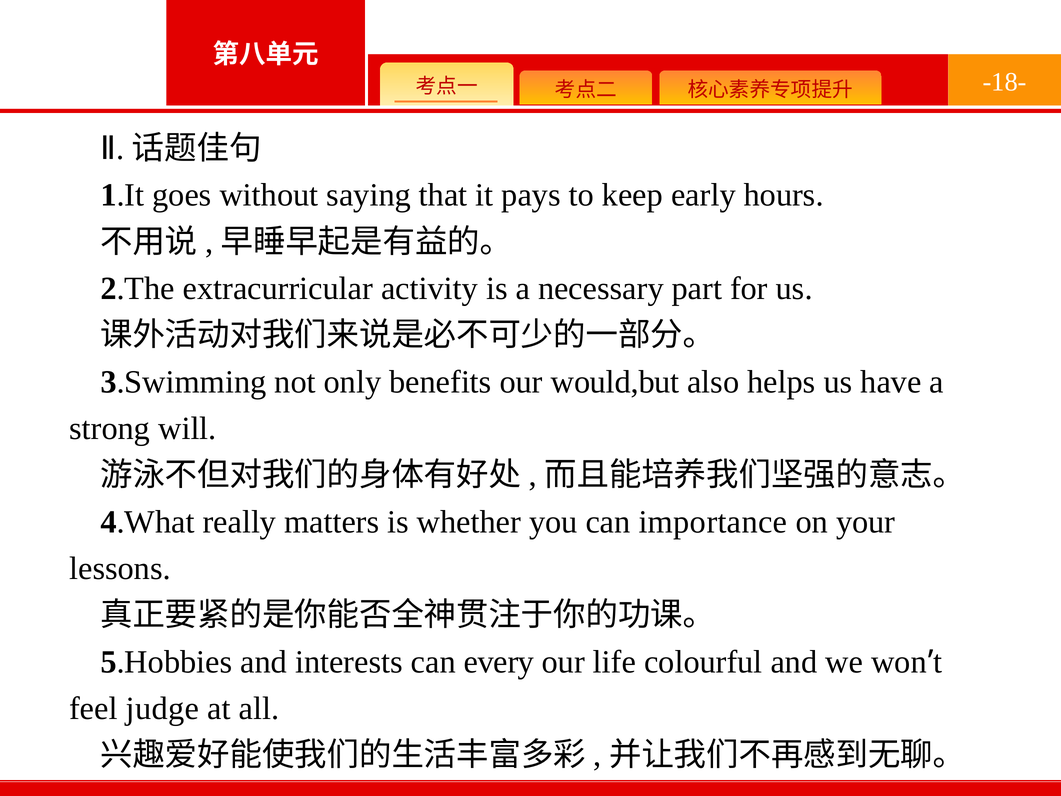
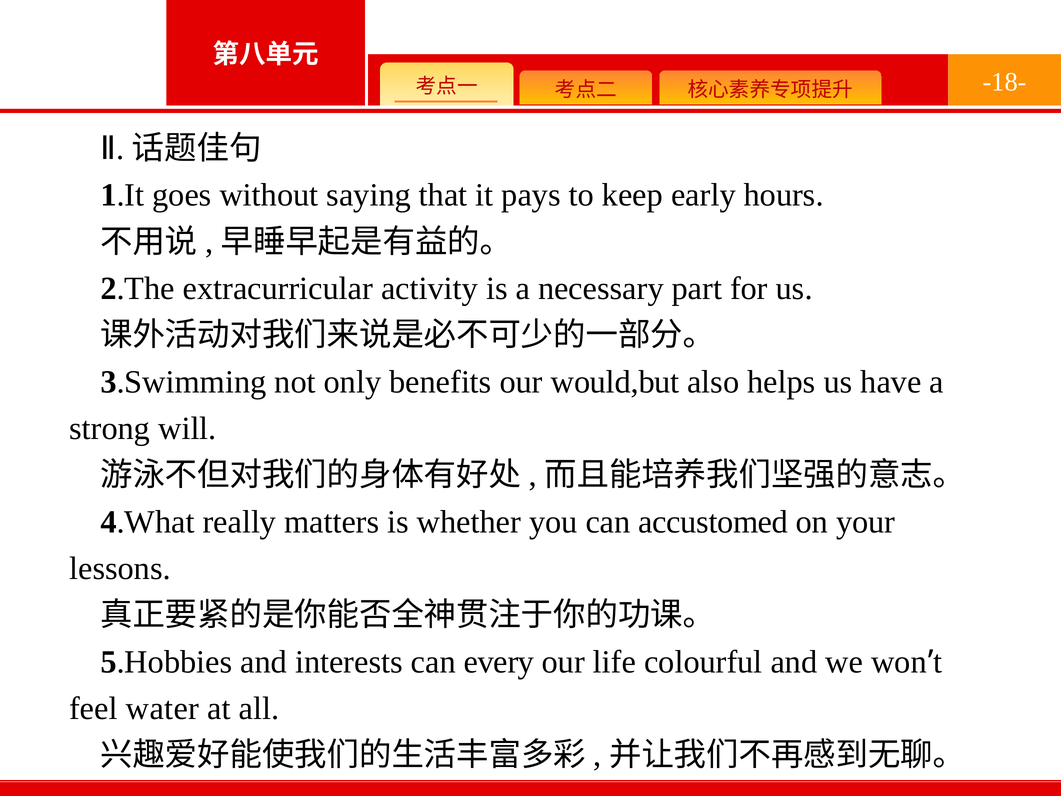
importance: importance -> accustomed (713, 522)
judge: judge -> water (162, 708)
